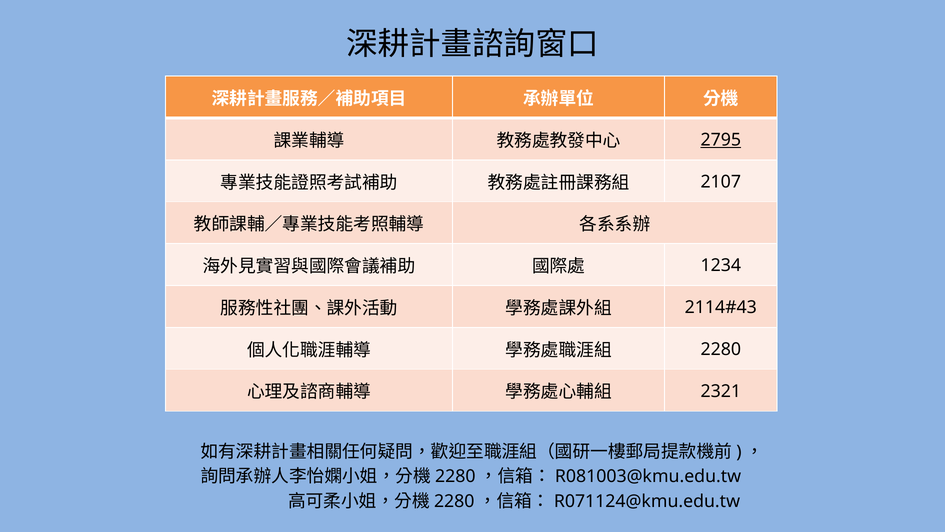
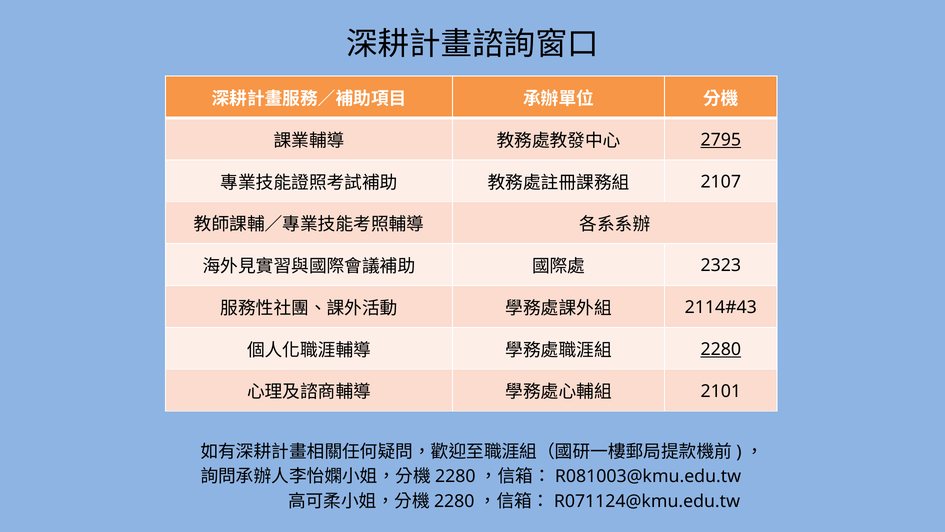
1234: 1234 -> 2323 (721, 265)
2280 underline: none -> present (721, 349)
2321: 2321 -> 2101 (721, 391)
